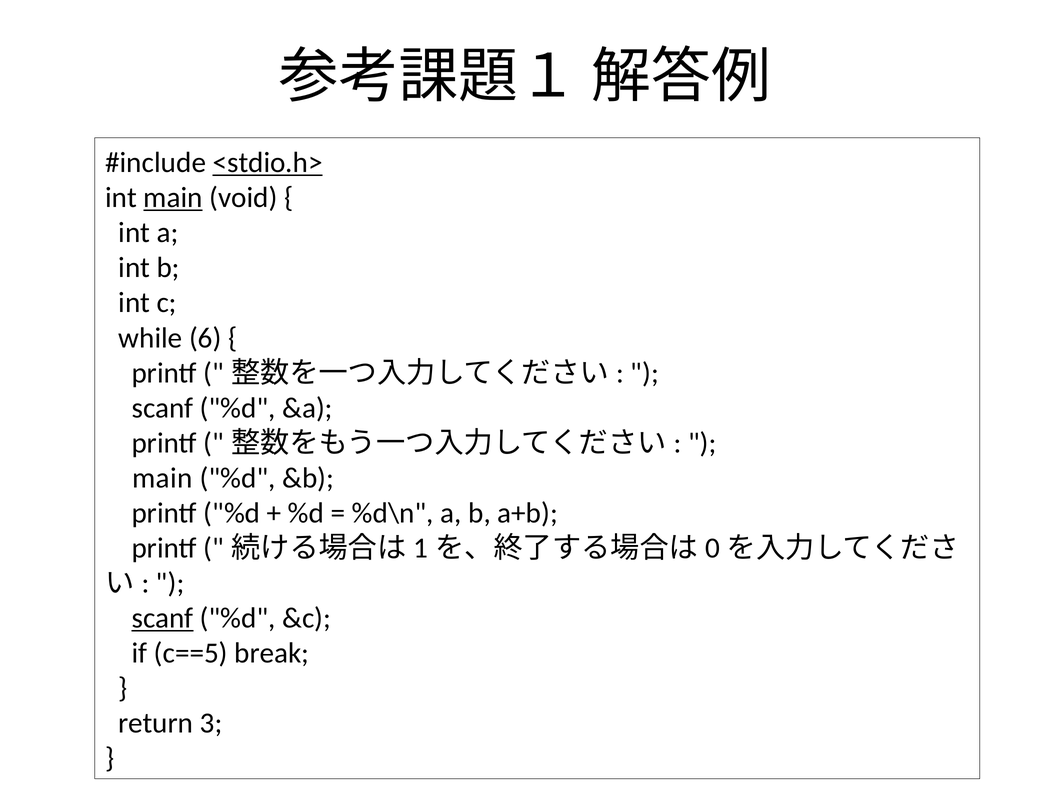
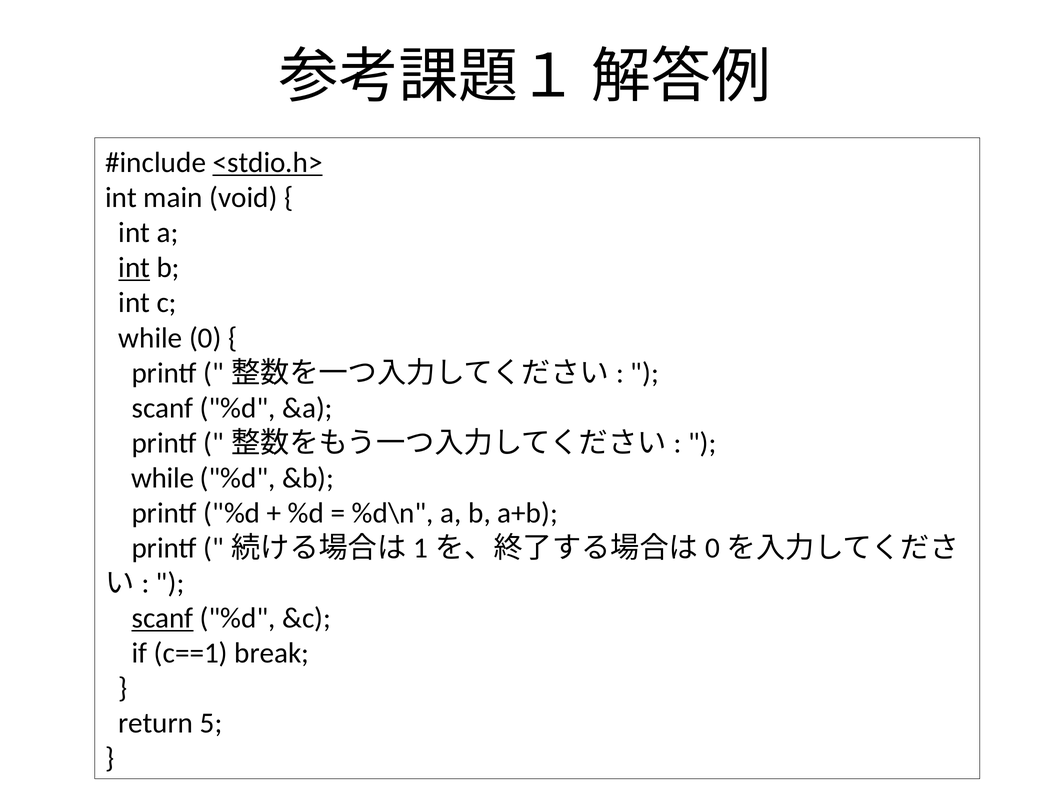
main underline: present -> none (173, 198)
int underline: none -> present (134, 268)
6: 6 -> 0 (205, 338)
main: main -> while (163, 478)
c==5: c==5 -> c==1 (191, 653)
3: 3 -> 5 (211, 723)
